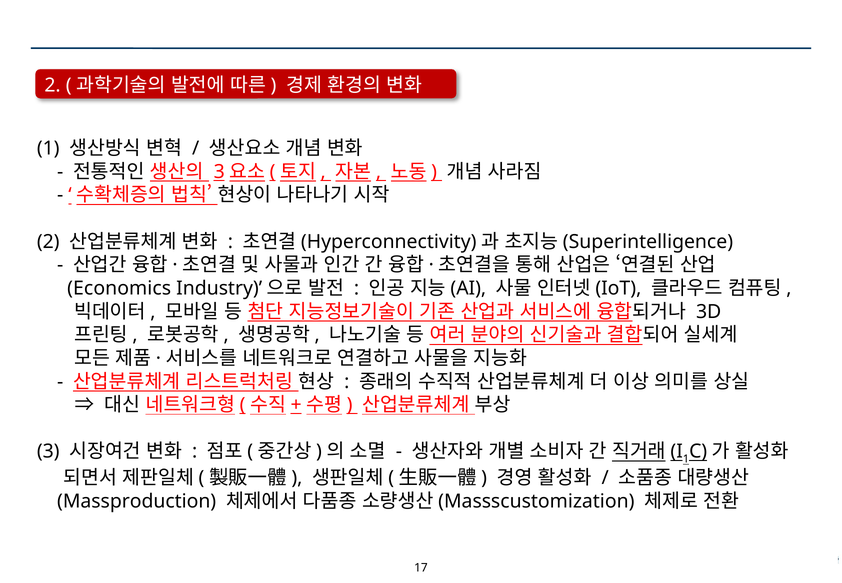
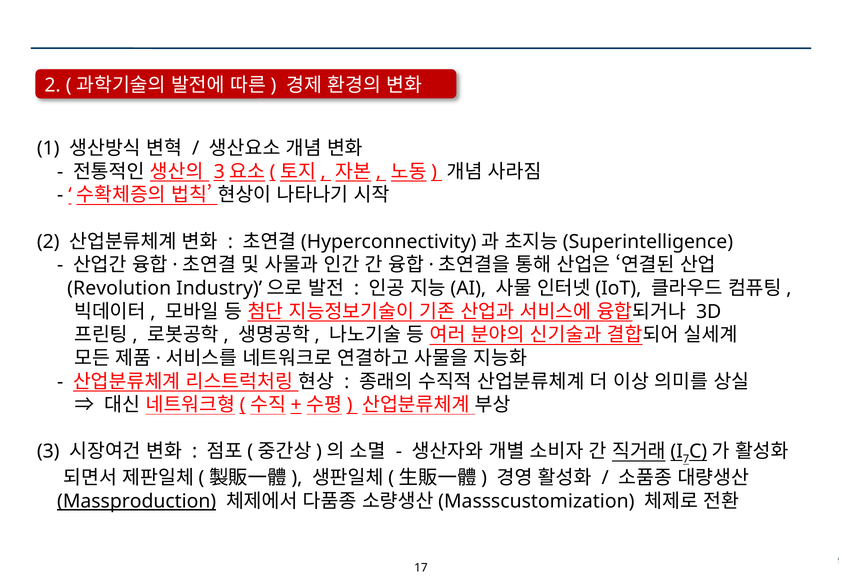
Economics: Economics -> Revolution (119, 288)
1: 1 -> 7 (686, 459)
Massproduction underline: none -> present (137, 501)
